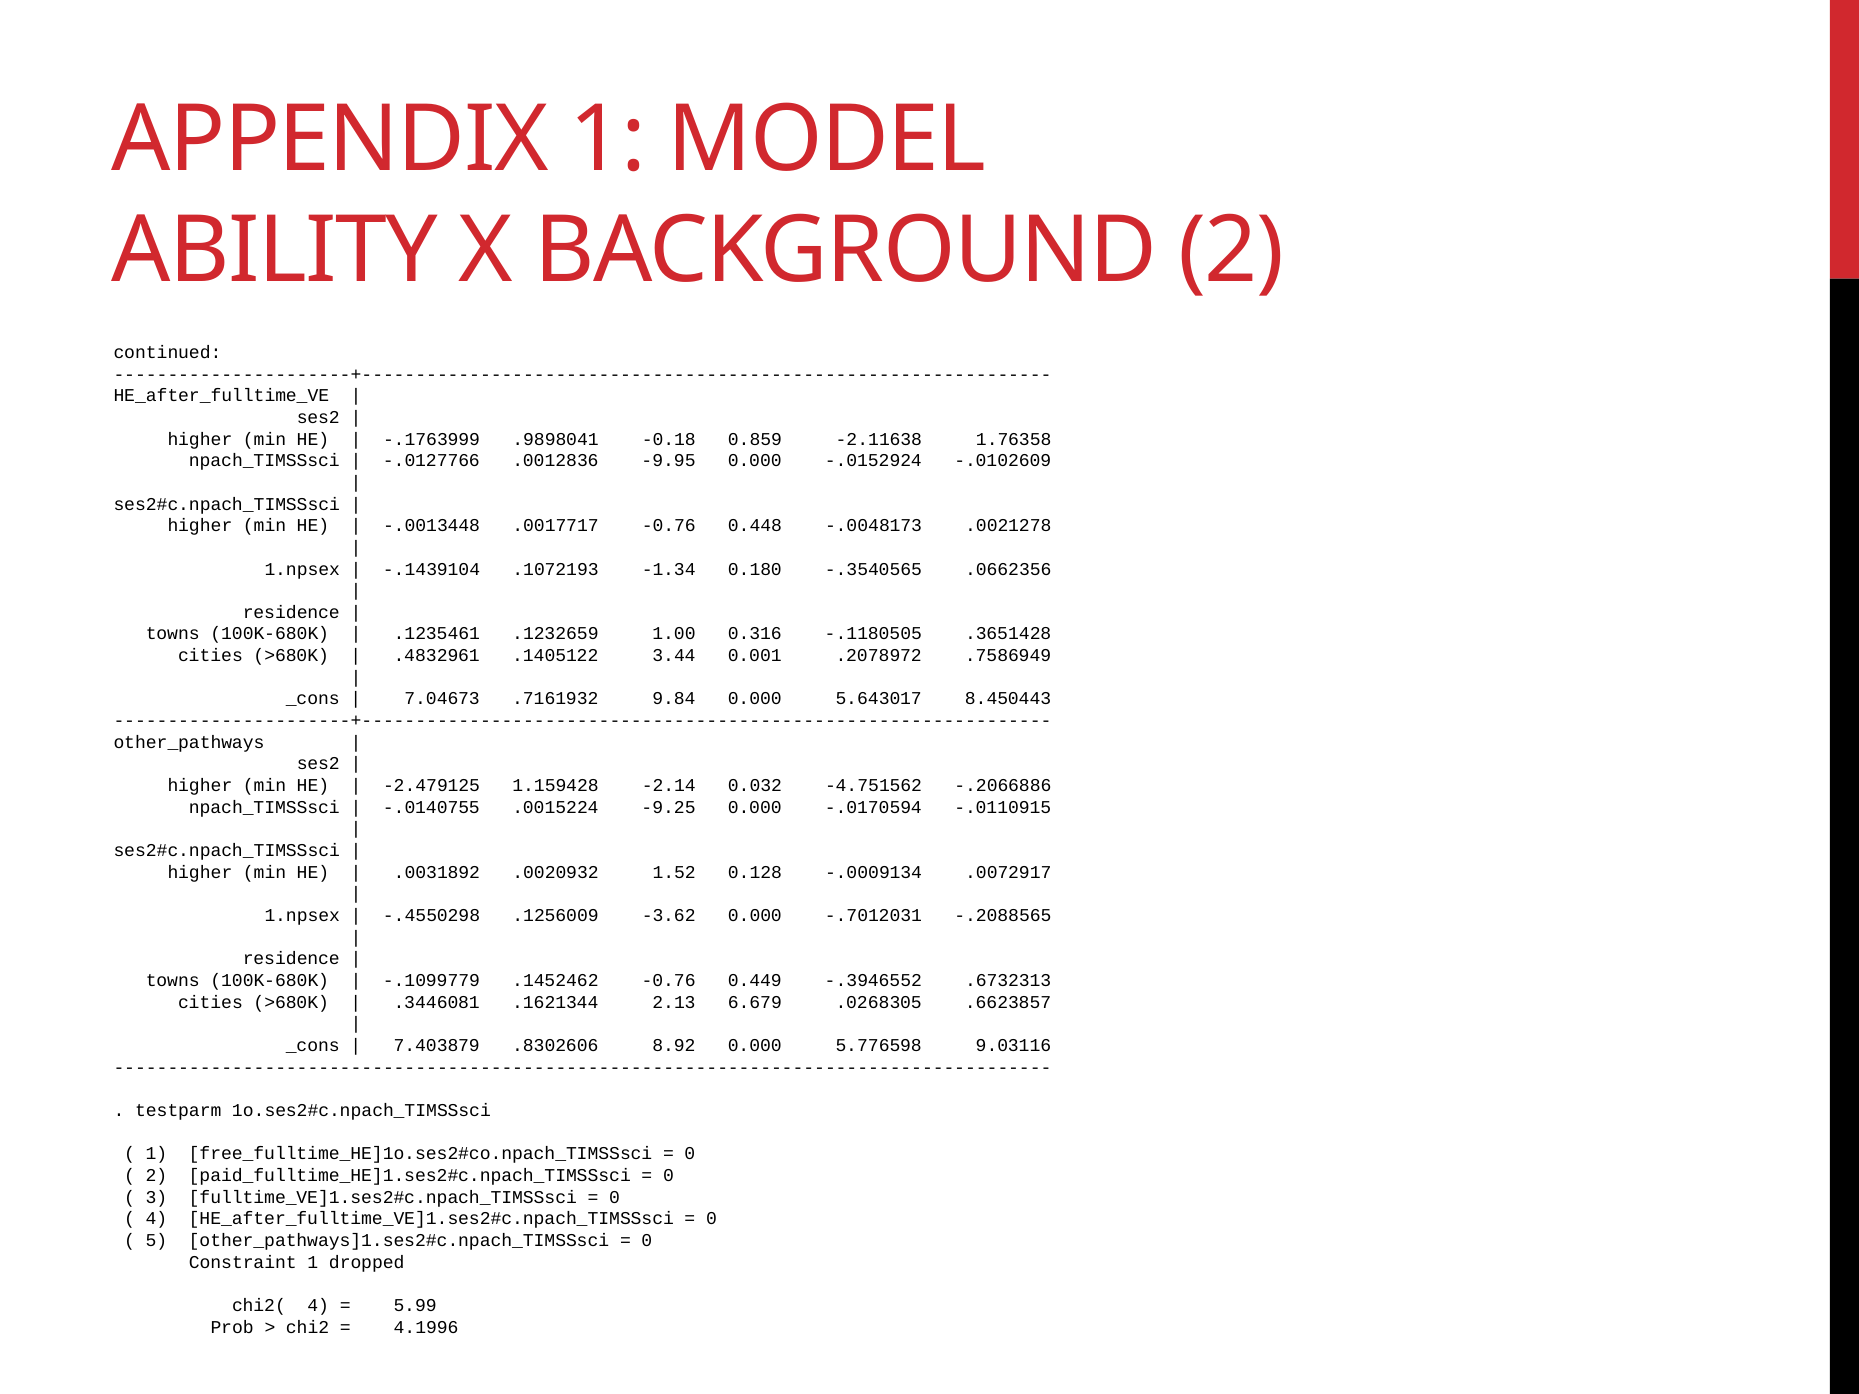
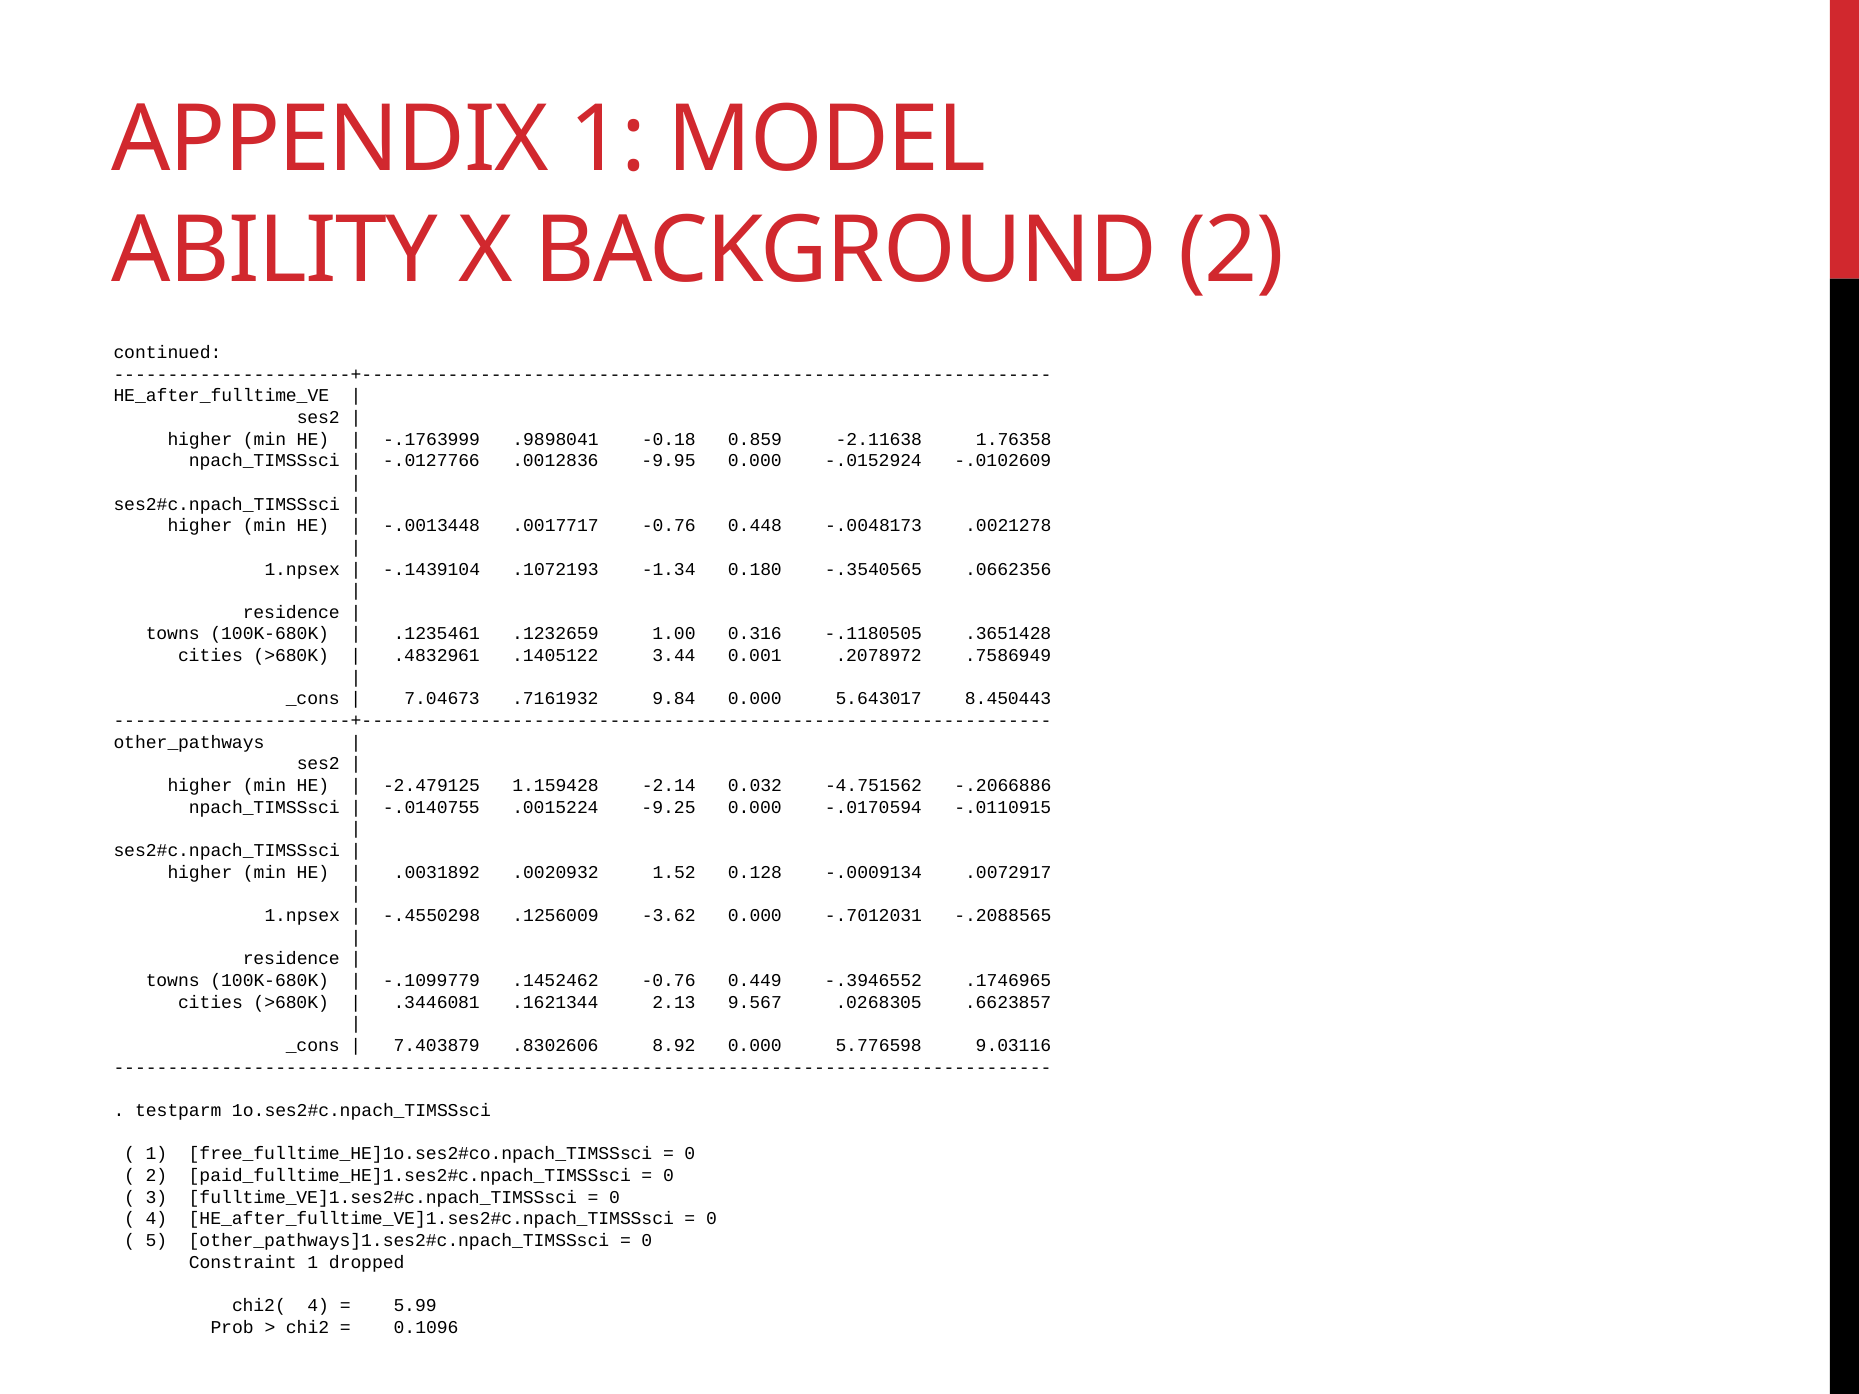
.6732313: .6732313 -> .1746965 (1008, 981)
6.679: 6.679 -> 9.567 (755, 1002)
4.1996: 4.1996 -> 0.1096 (426, 1327)
